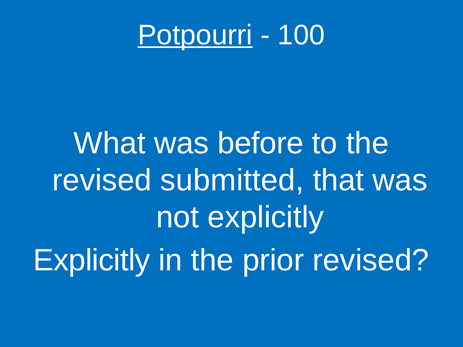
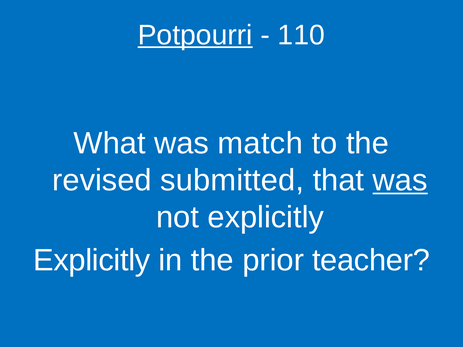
100: 100 -> 110 (301, 35)
before: before -> match (260, 143)
was underline: none -> present (400, 180)
prior revised: revised -> teacher (371, 261)
